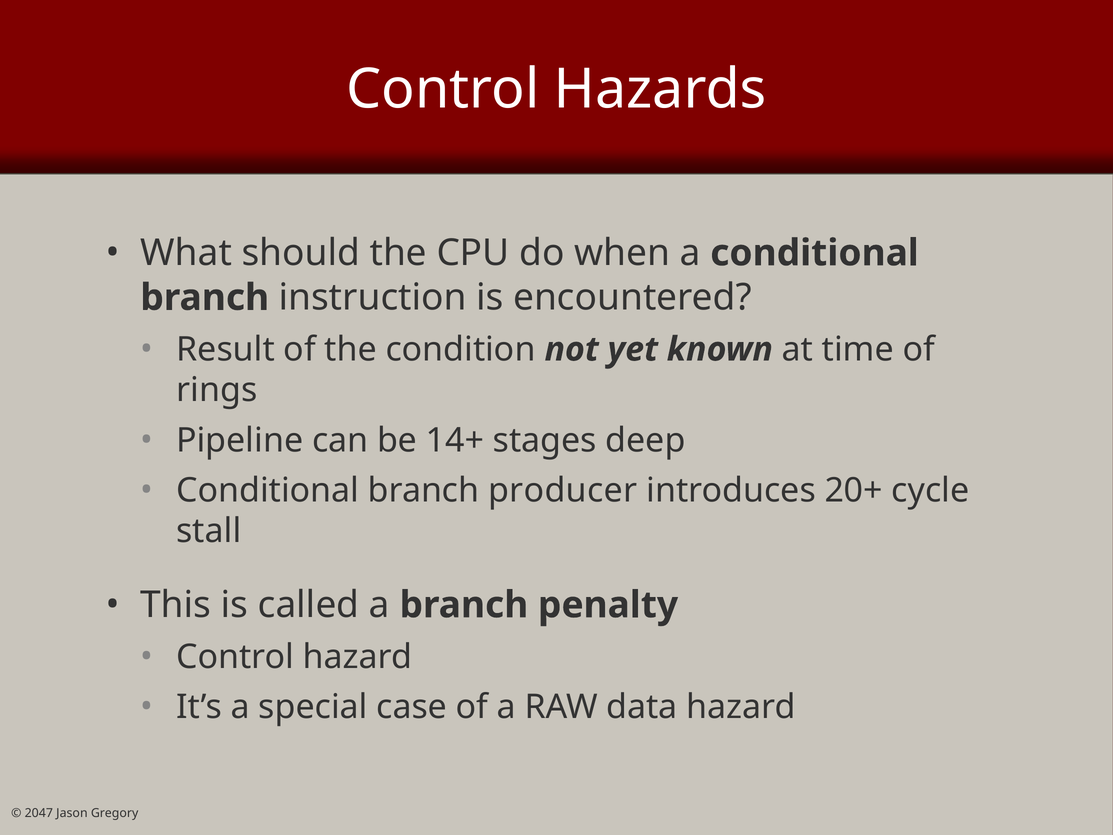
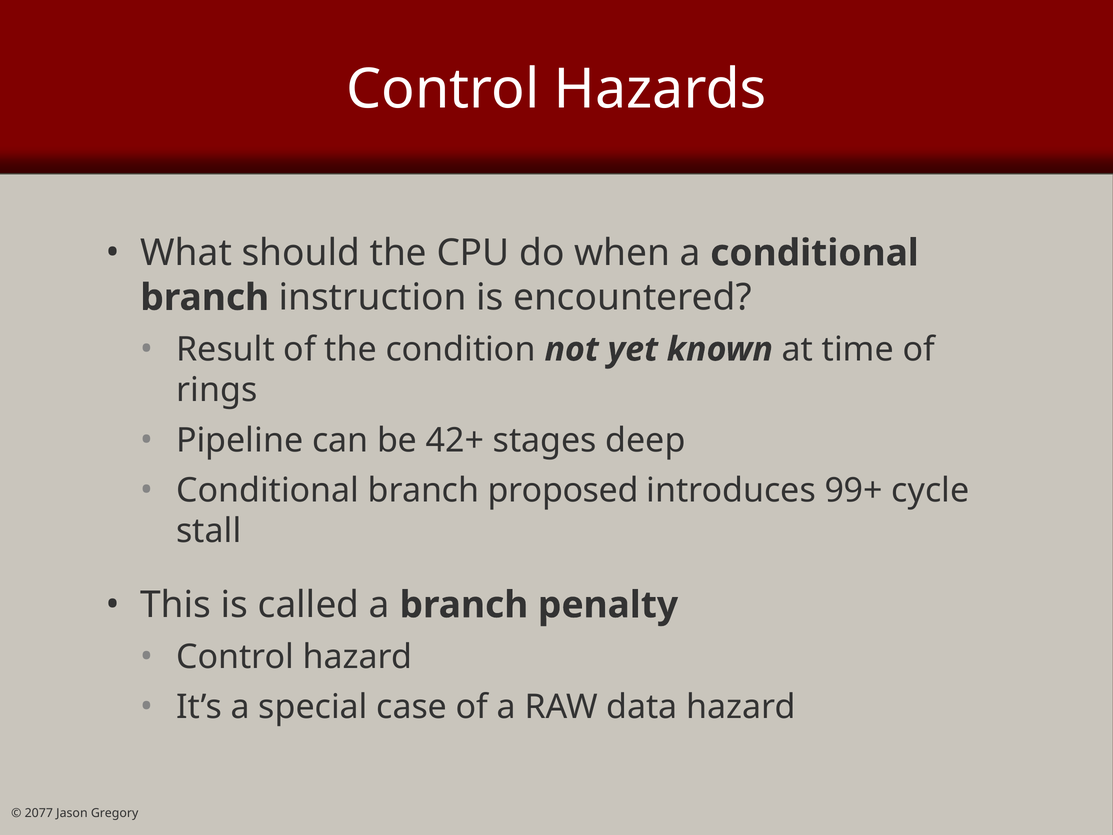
14+: 14+ -> 42+ (455, 440)
producer: producer -> proposed (563, 490)
20+: 20+ -> 99+ (854, 490)
2047: 2047 -> 2077 (39, 813)
